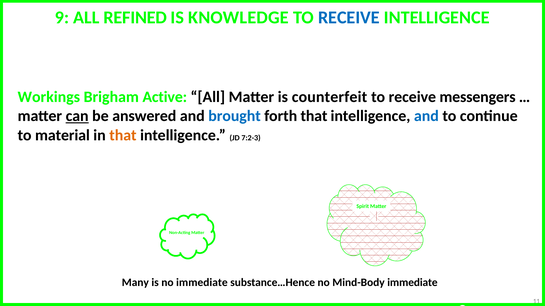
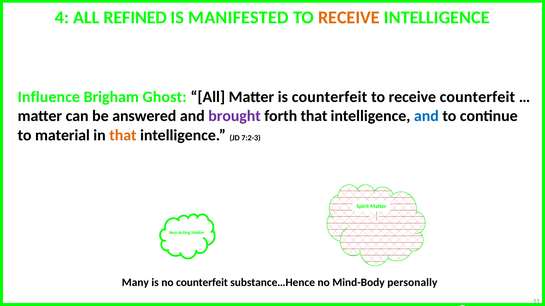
9: 9 -> 4 (62, 18)
KNOWLEDGE: KNOWLEDGE -> MANIFESTED (238, 18)
RECEIVE colour: blue -> orange (349, 18)
Workings: Workings -> Influence (49, 97)
Active: Active -> Ghost (165, 97)
receive messengers: messengers -> counterfeit (477, 97)
can underline: present -> none (77, 116)
brought colour: blue -> purple (235, 116)
no immediate: immediate -> counterfeit (202, 283)
Mind-Body immediate: immediate -> personally (412, 283)
